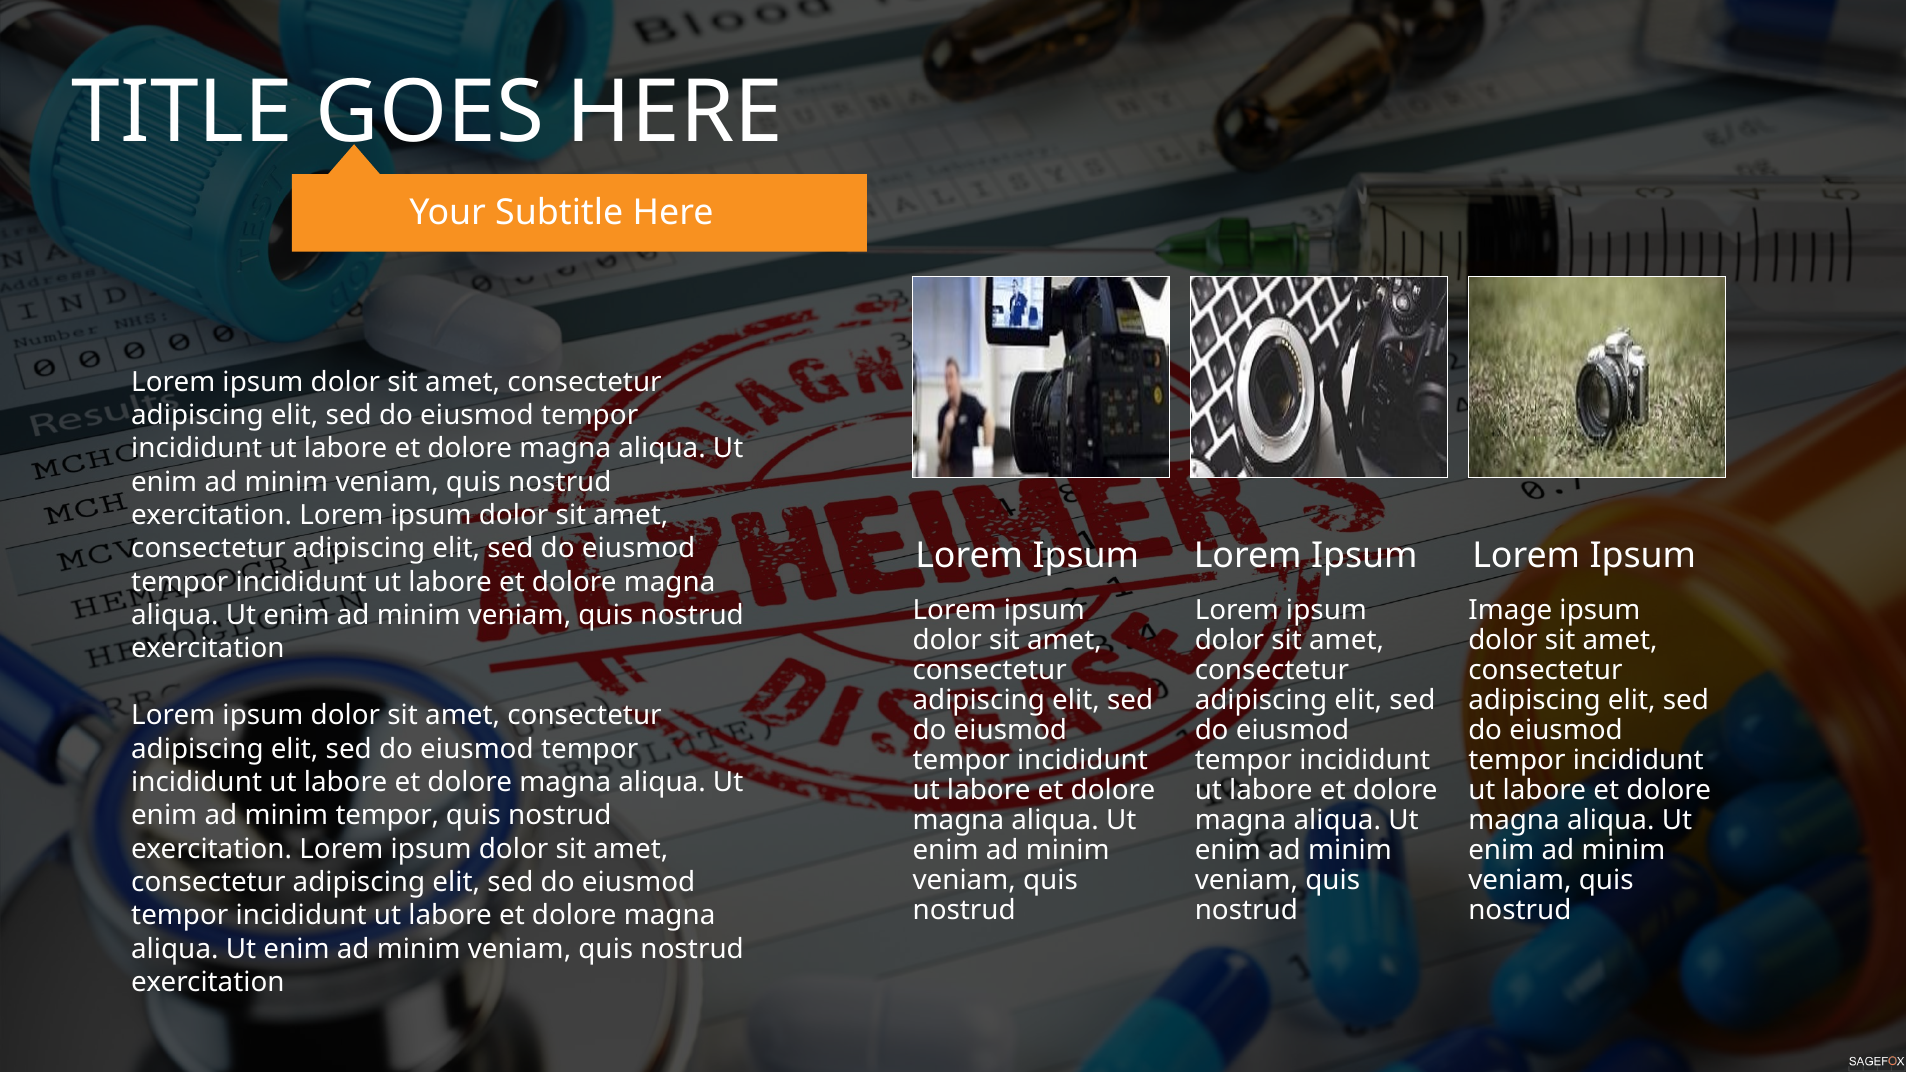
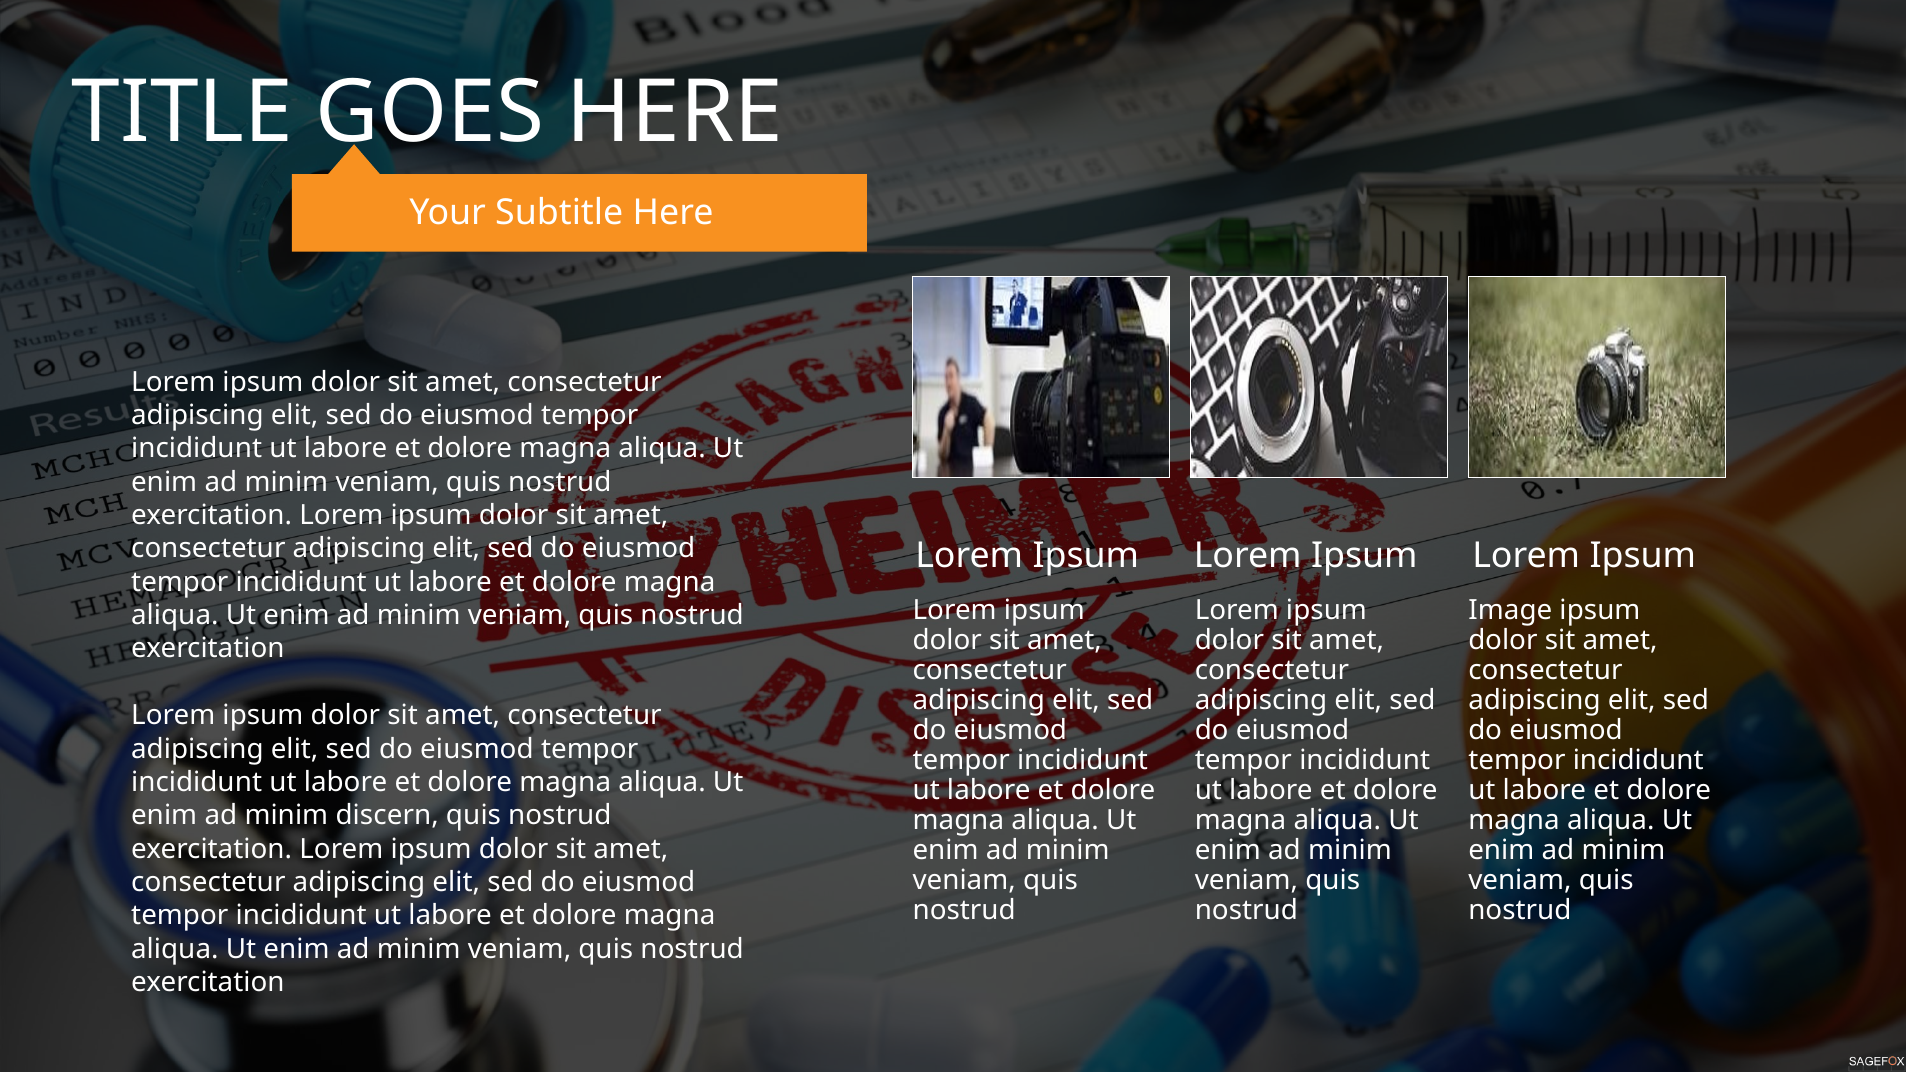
minim tempor: tempor -> discern (387, 816)
